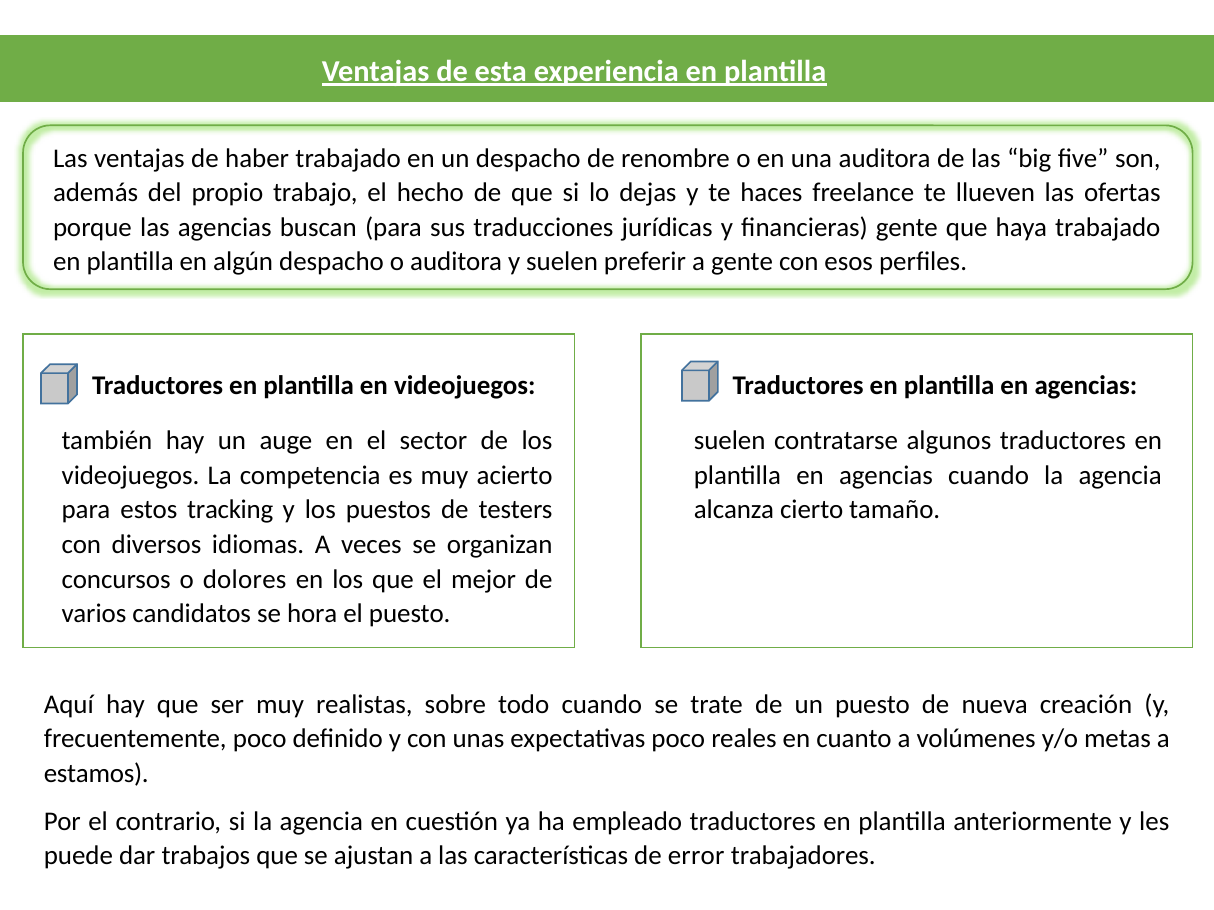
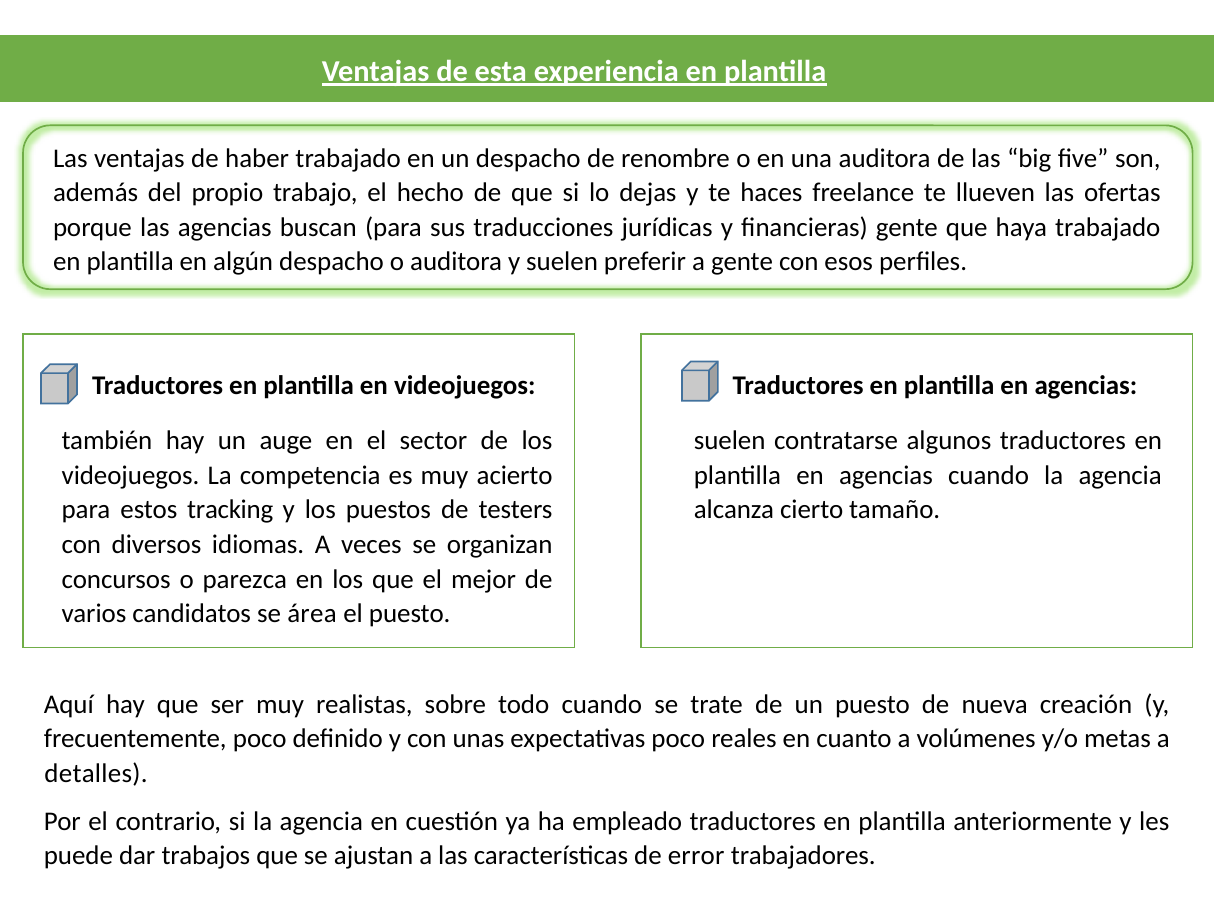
dolores: dolores -> parezca (245, 580)
hora: hora -> área (312, 614)
estamos: estamos -> detalles (96, 774)
